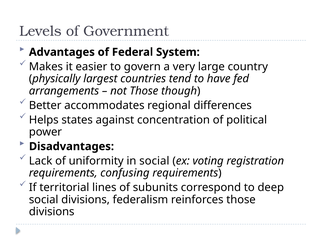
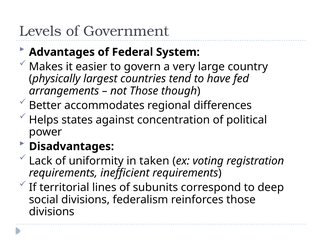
in social: social -> taken (154, 161)
confusing: confusing -> inefficient (125, 173)
